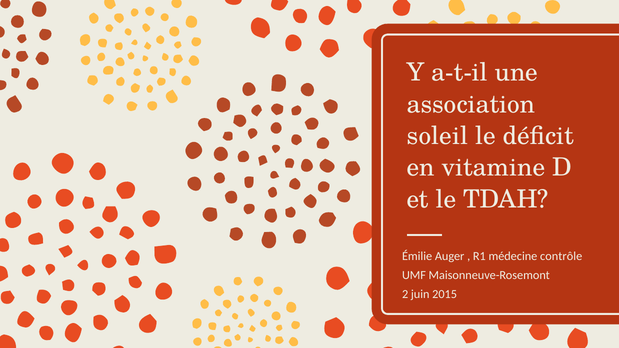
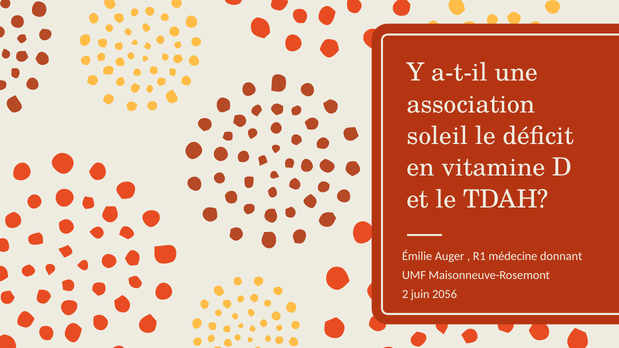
contrôle: contrôle -> donnant (561, 256)
2015: 2015 -> 2056 (445, 294)
